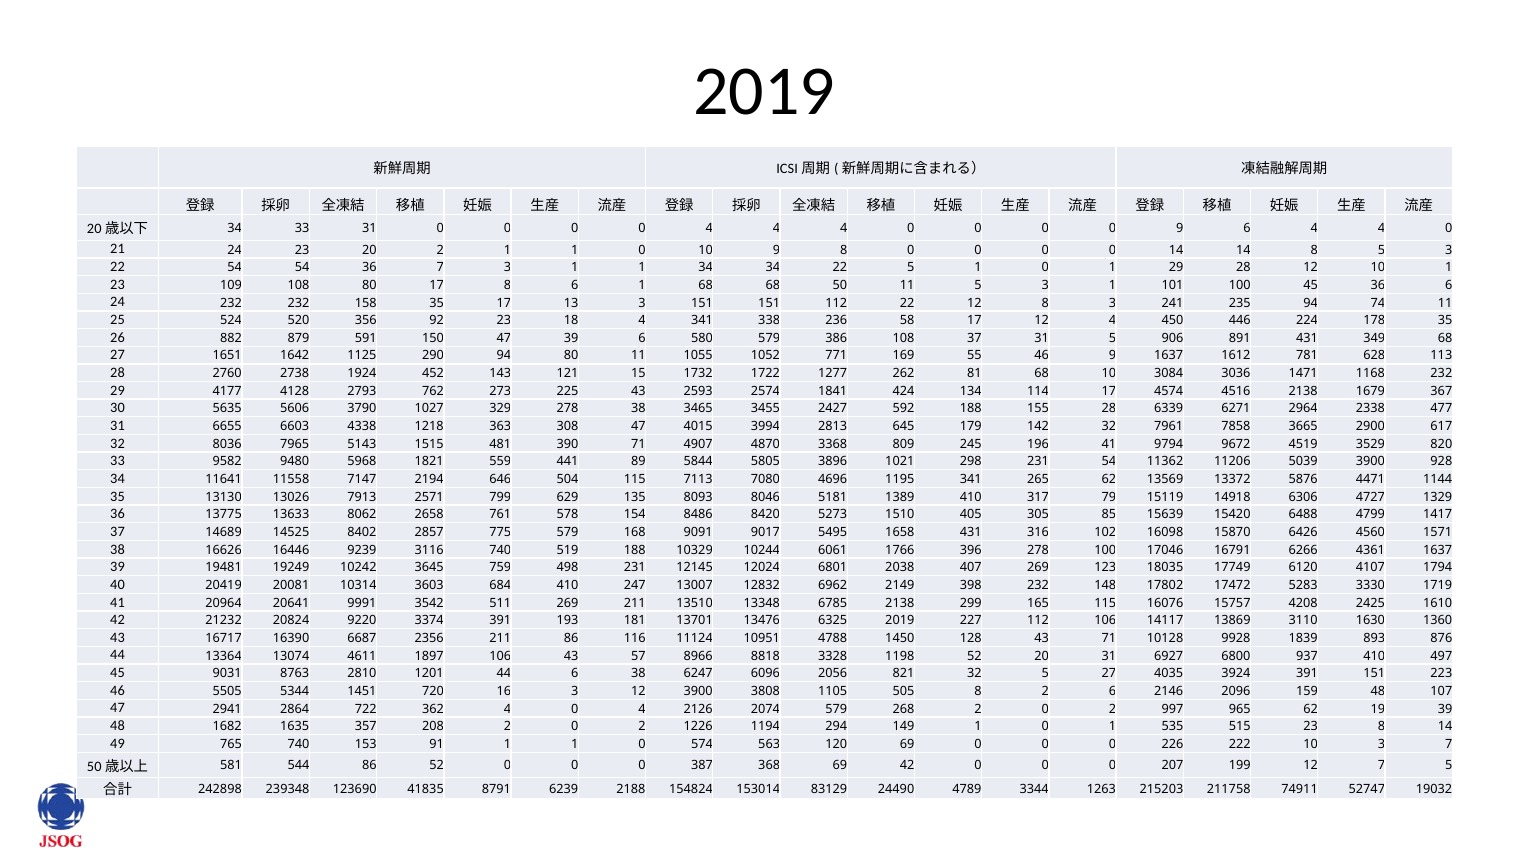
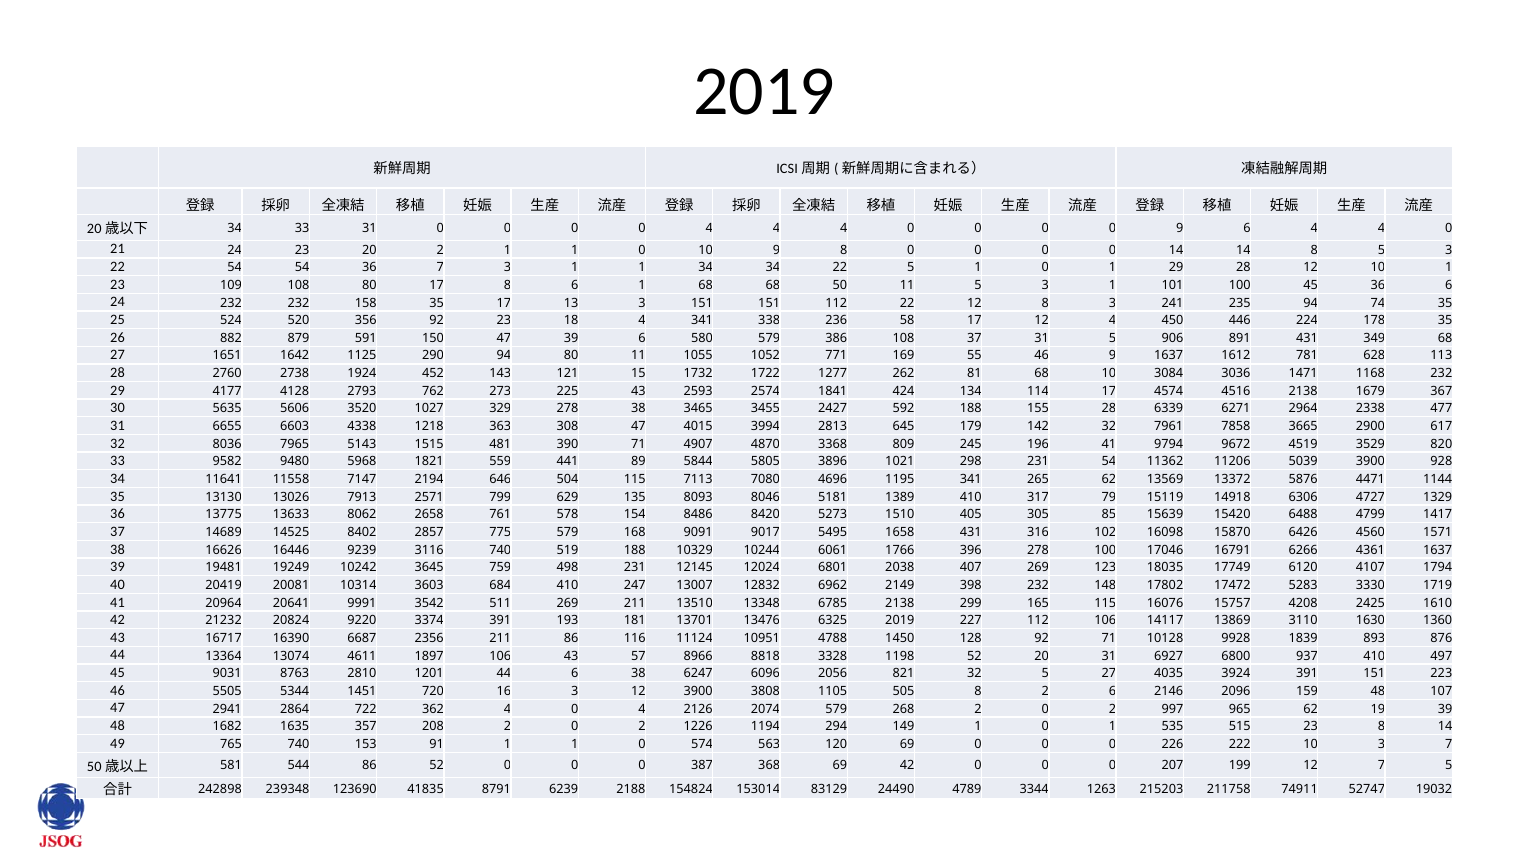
74 11: 11 -> 35 (1445, 303)
3790: 3790 -> 3520 (362, 409)
128 43: 43 -> 92 (1042, 638)
